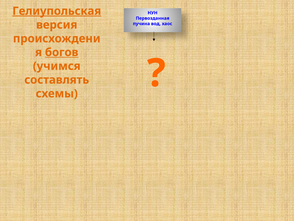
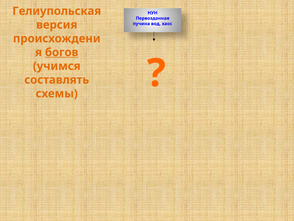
Гелиупольская underline: present -> none (57, 11)
